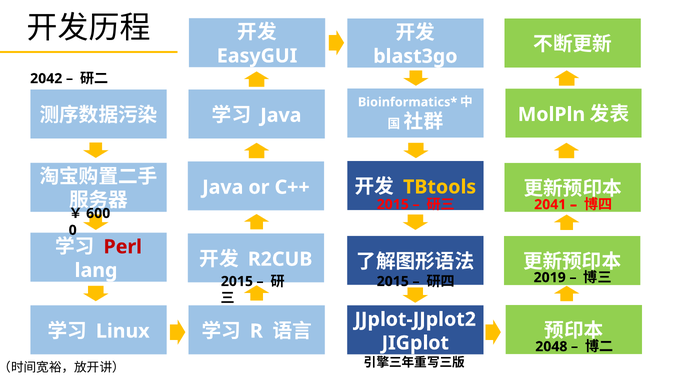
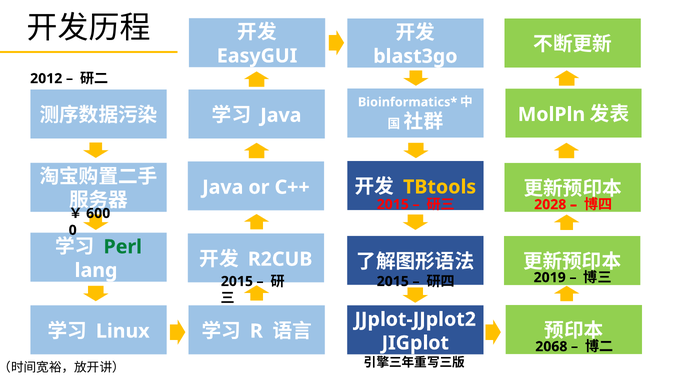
2042: 2042 -> 2012 (46, 79)
2041: 2041 -> 2028 (550, 205)
Perl colour: red -> green (123, 247)
2048: 2048 -> 2068 (551, 347)
